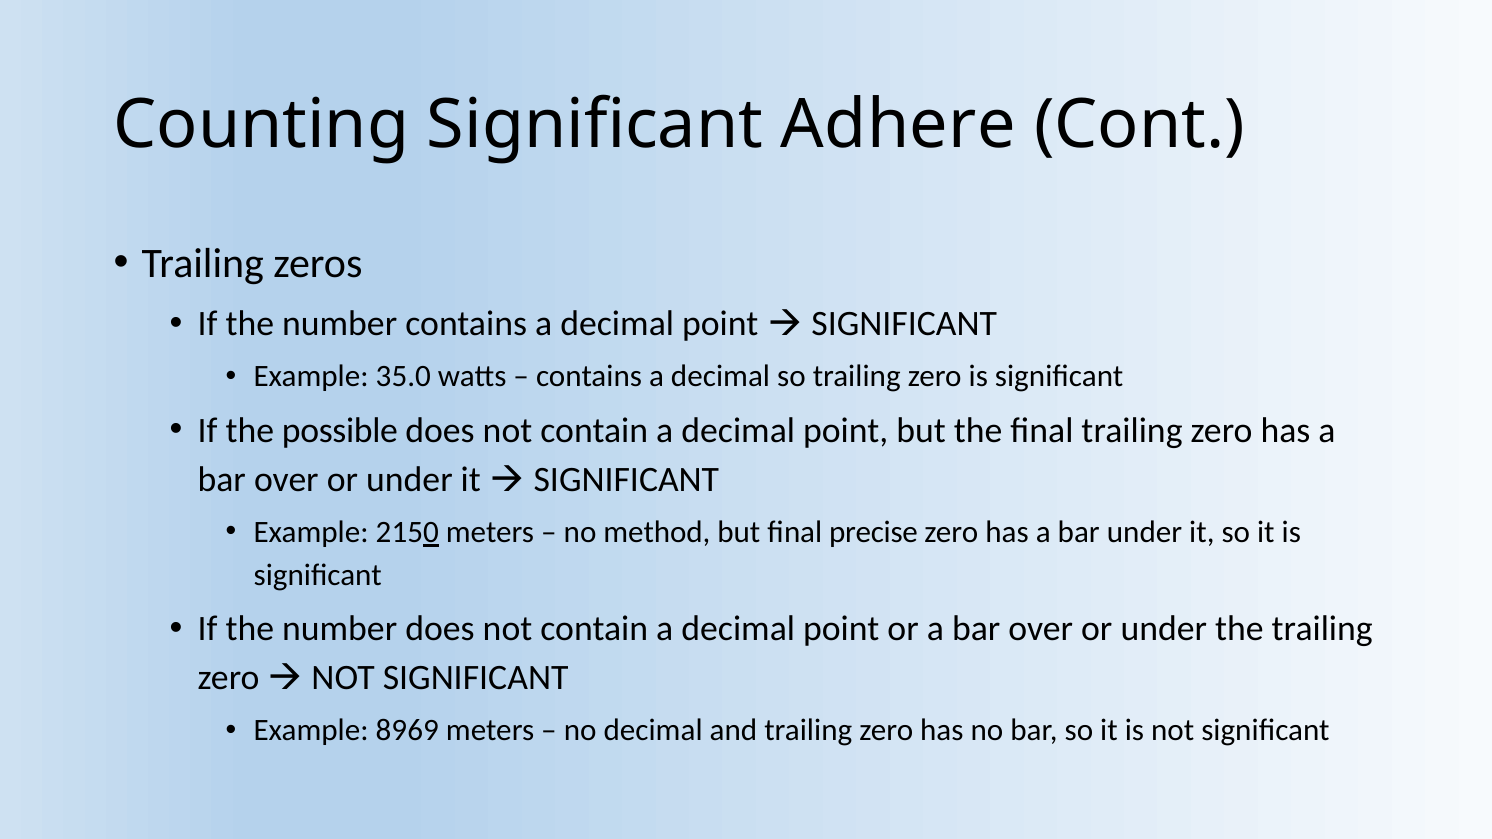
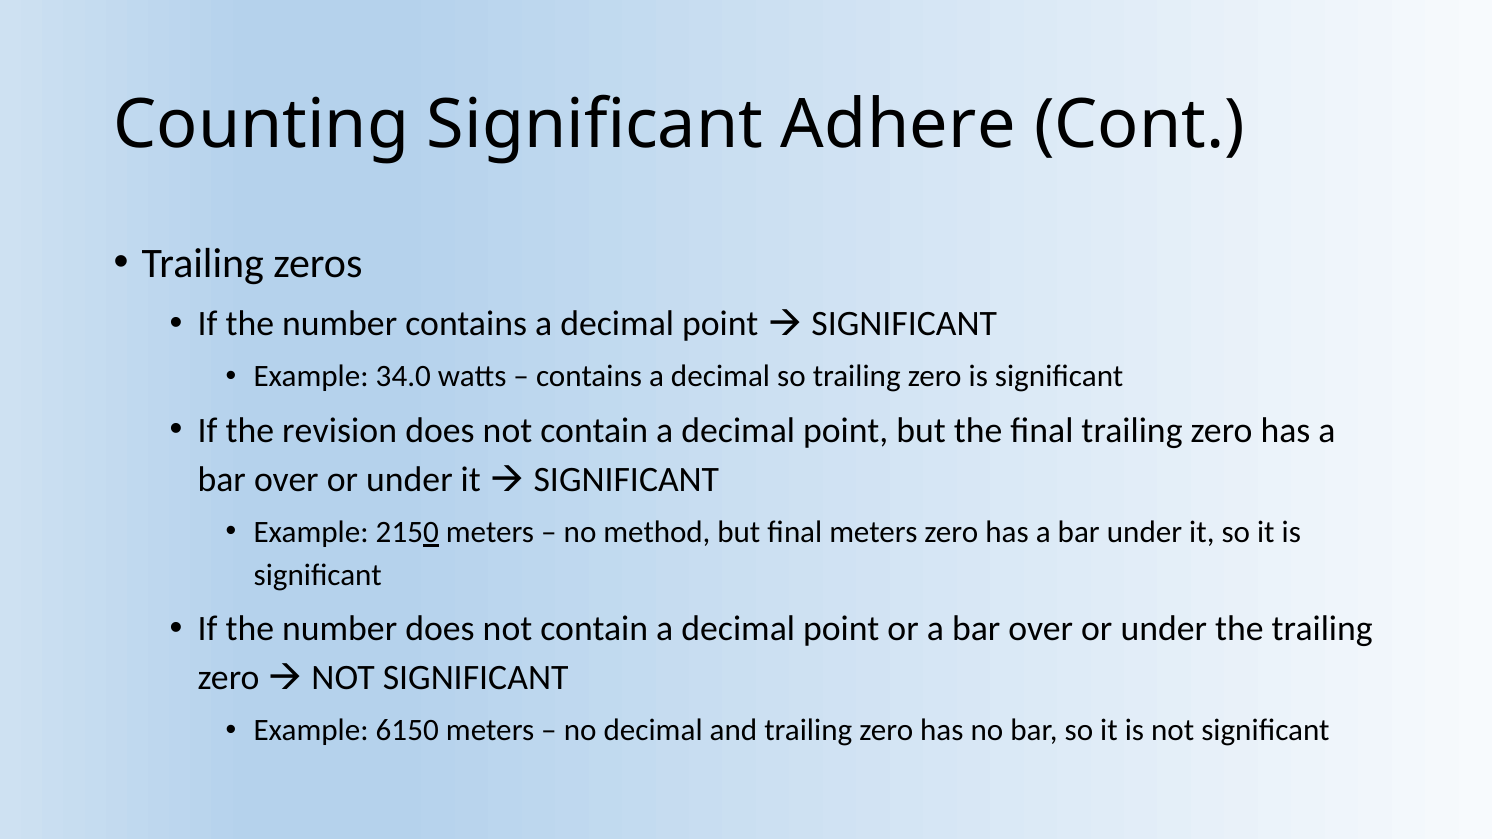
35.0: 35.0 -> 34.0 (403, 377)
possible: possible -> revision (340, 431)
final precise: precise -> meters (873, 533)
8969: 8969 -> 6150 (407, 731)
